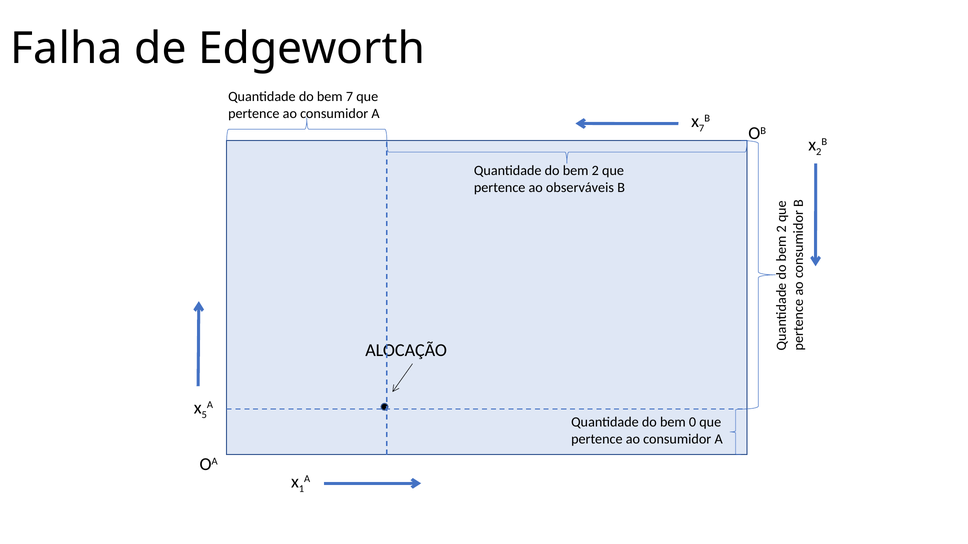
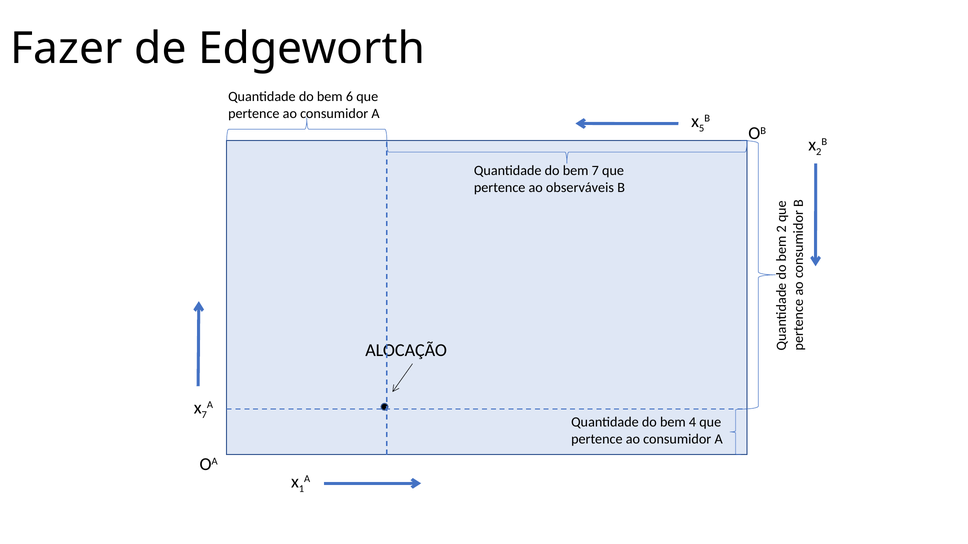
Falha: Falha -> Fazer (66, 48)
bem 7: 7 -> 6 (349, 97)
7: 7 -> 5 (702, 128)
bem 2: 2 -> 7 (595, 171)
5: 5 -> 7 (204, 415)
0: 0 -> 4 (693, 422)
